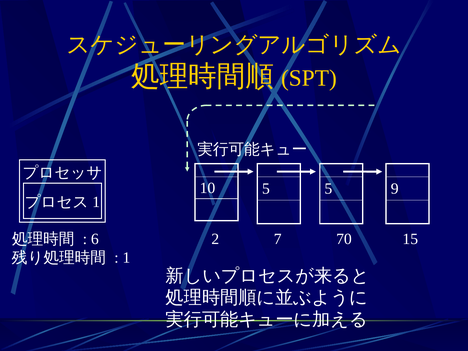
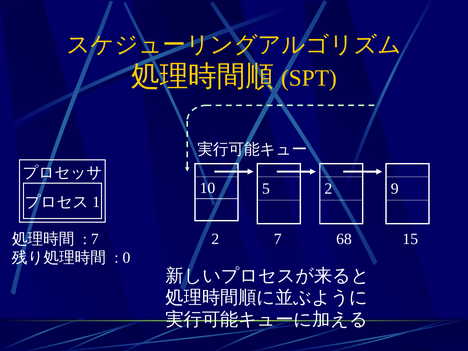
5 5: 5 -> 2 (328, 189)
70: 70 -> 68 (344, 239)
6: 6 -> 7 (95, 239)
1: 1 -> 0 (126, 258)
